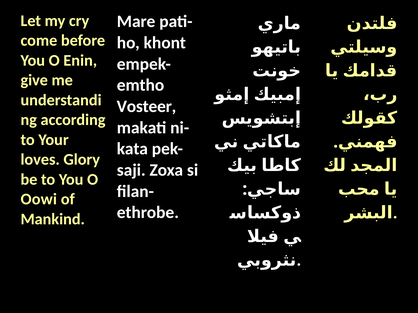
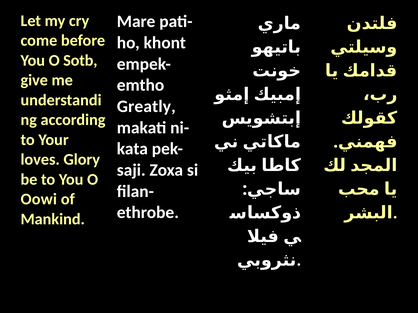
Enin: Enin -> Sotb (80, 61)
Vosteer: Vosteer -> Greatly (146, 107)
